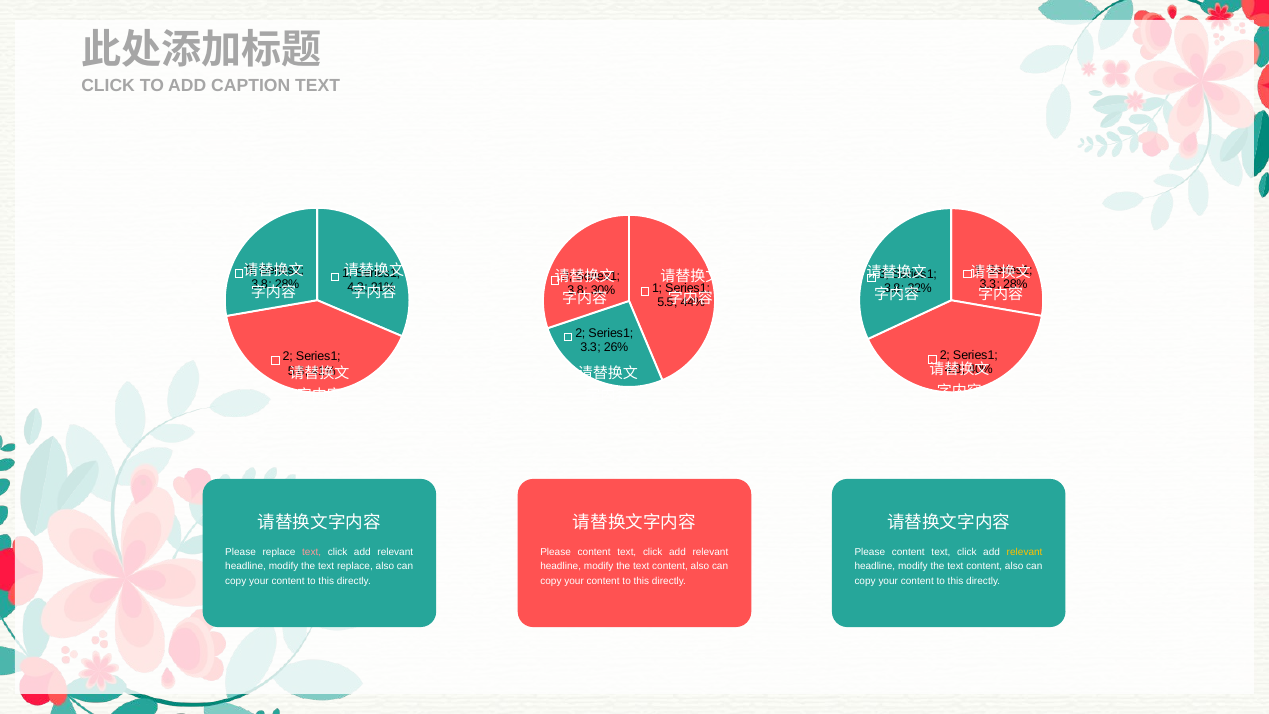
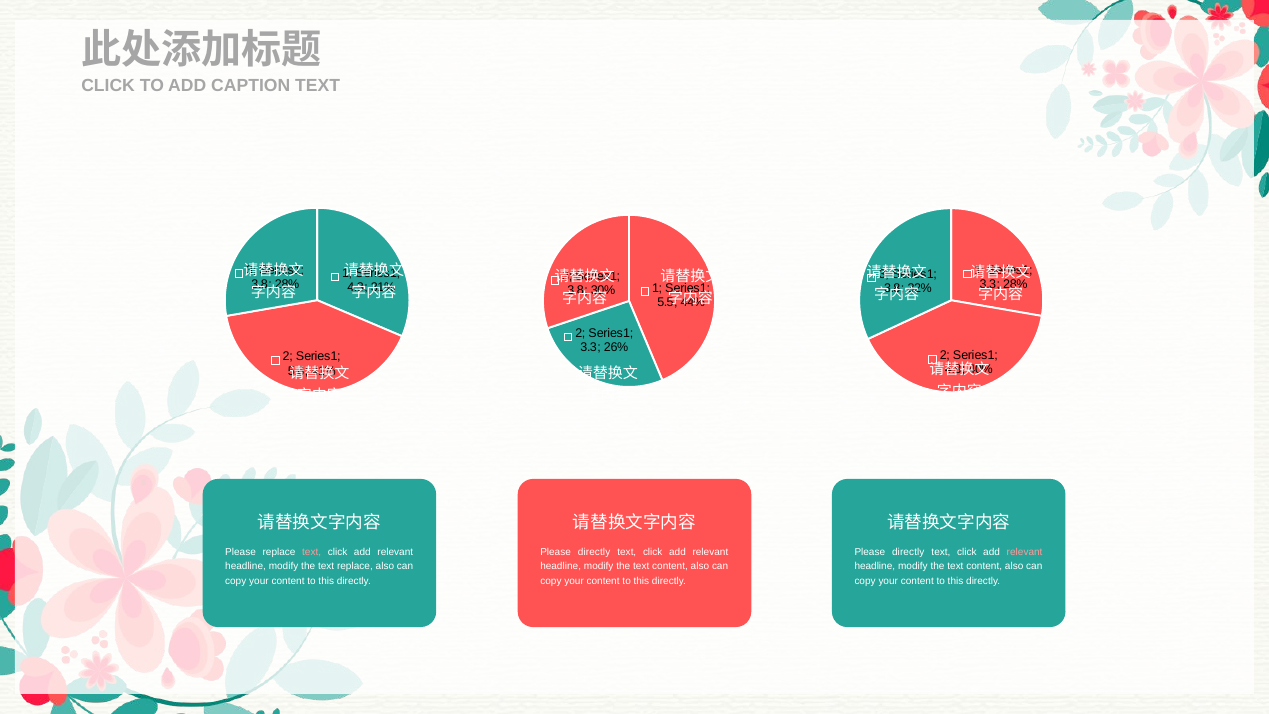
content: content -> directly (594, 552)
content: content -> directly (908, 552)
relevant colour: yellow -> pink (1025, 552)
